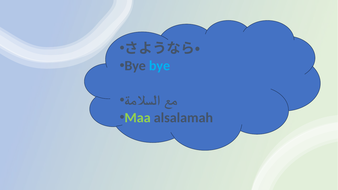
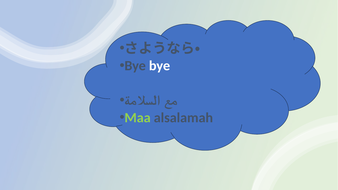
bye colour: light blue -> white (160, 66)
